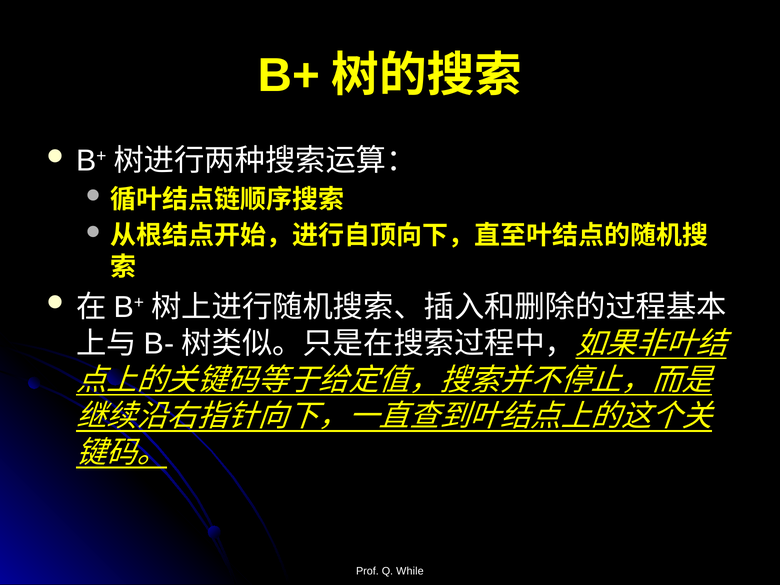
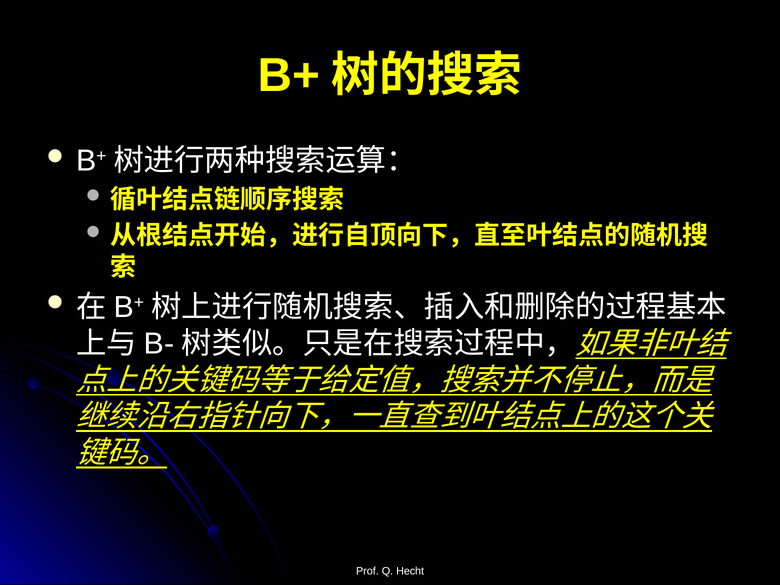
While: While -> Hecht (410, 571)
